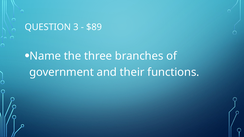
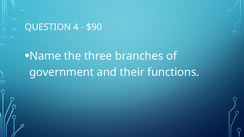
3: 3 -> 4 (76, 27)
$89: $89 -> $90 (94, 27)
